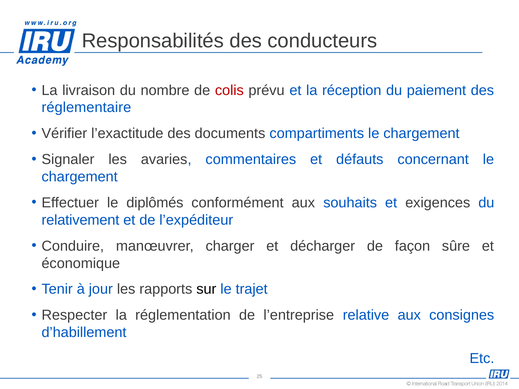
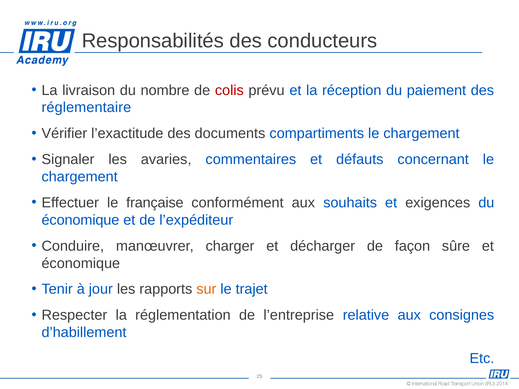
diplômés: diplômés -> française (155, 203)
relativement: relativement -> économique (80, 220)
sur colour: black -> orange (206, 289)
